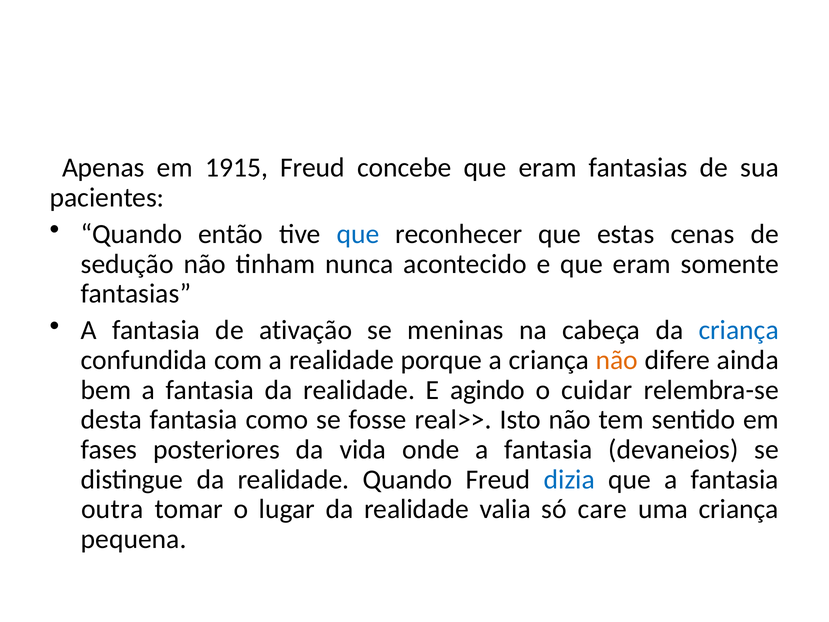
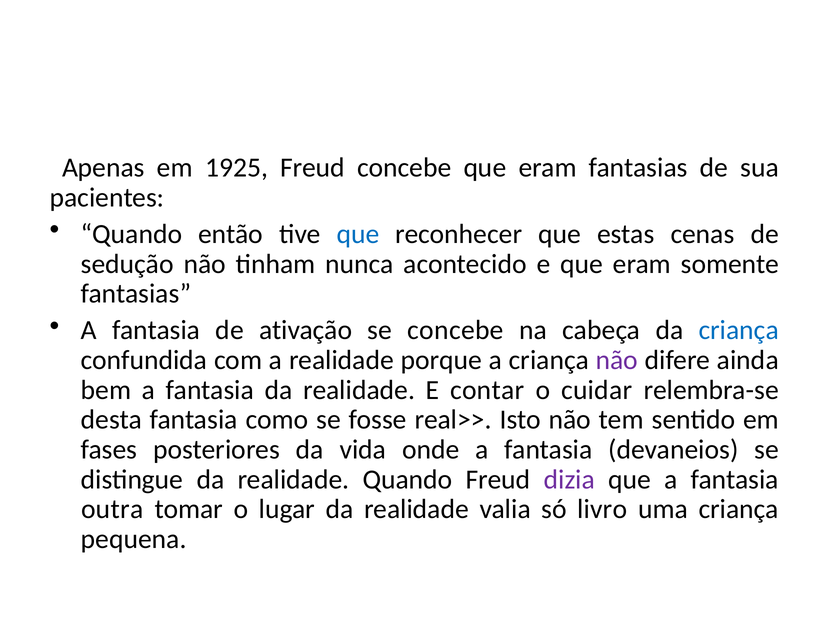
1915: 1915 -> 1925 (236, 168)
se meninas: meninas -> concebe (456, 330)
não colour: orange -> purple (617, 360)
agindo: agindo -> contar (487, 390)
dizia colour: blue -> purple (569, 479)
care: care -> livro (602, 509)
